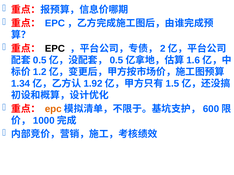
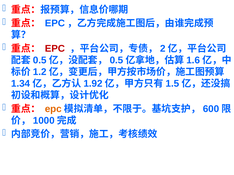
EPC colour: black -> red (55, 49)
